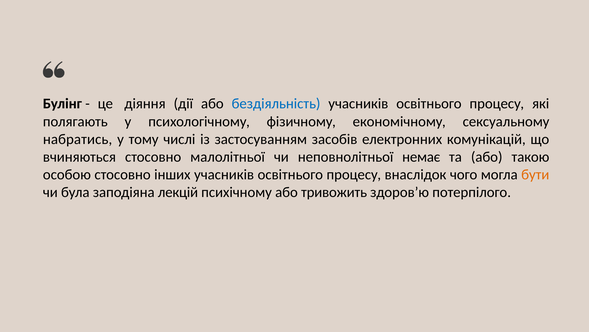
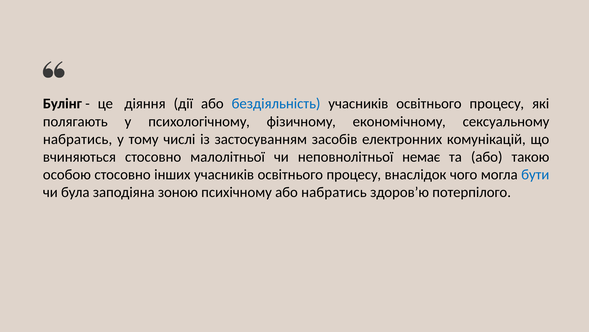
бути colour: orange -> blue (535, 174)
лекцій: лекцій -> зоною (178, 192)
або тривожить: тривожить -> набратись (334, 192)
